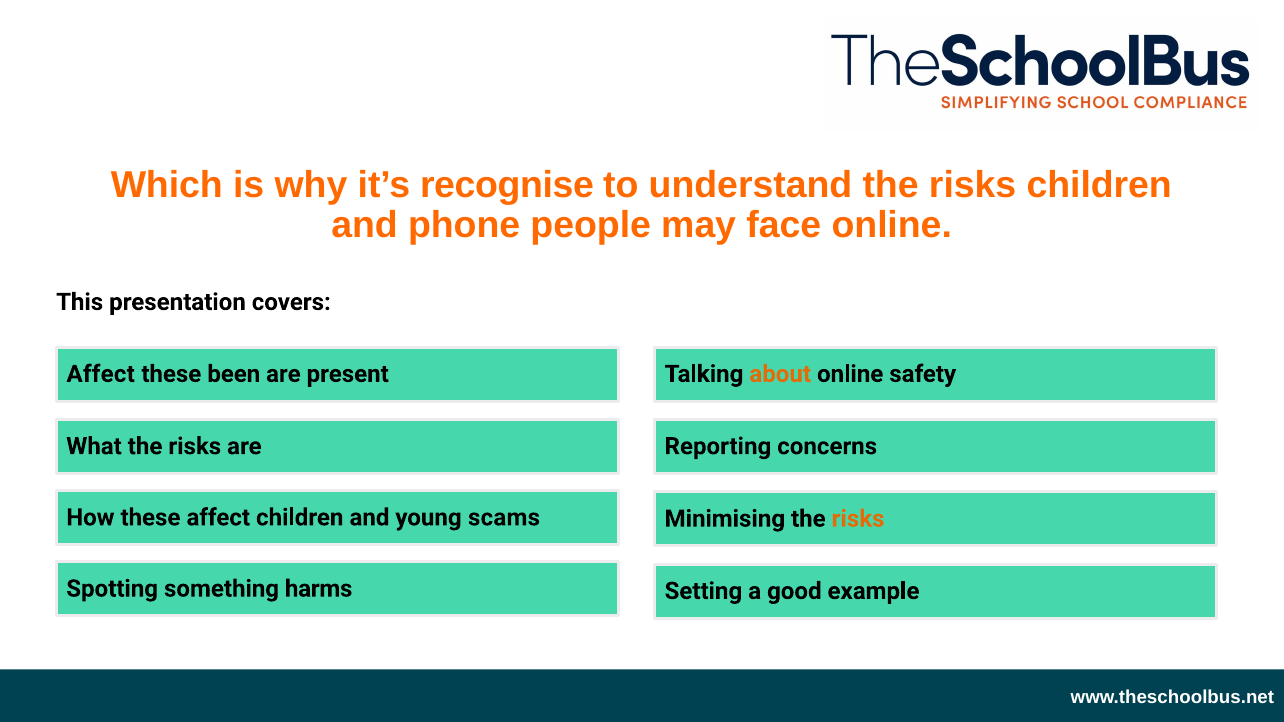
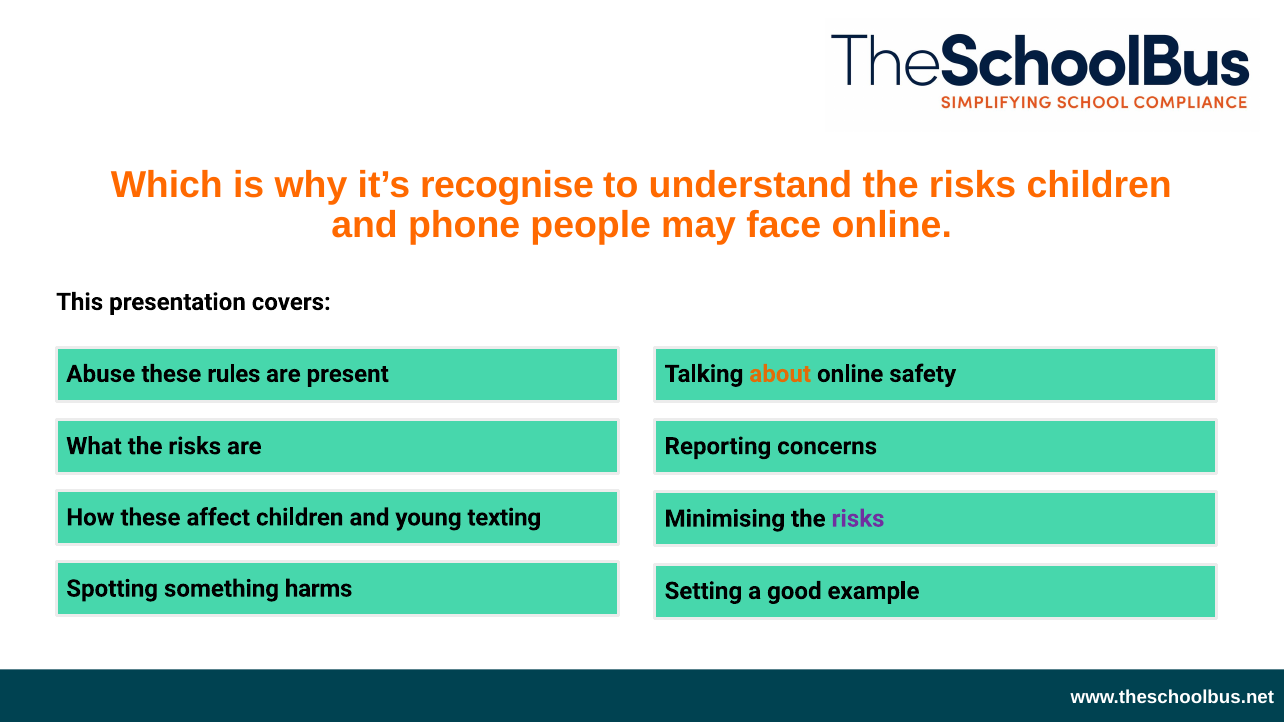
Affect: Affect -> Abuse (101, 374)
been: been -> rules (234, 374)
scams: scams -> texting (504, 518)
risks colour: orange -> purple (858, 519)
